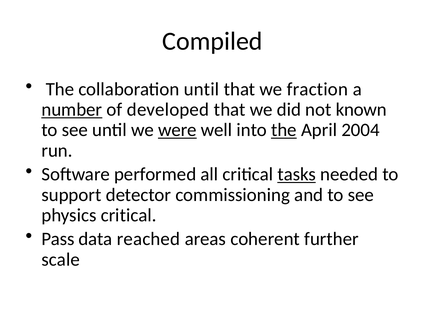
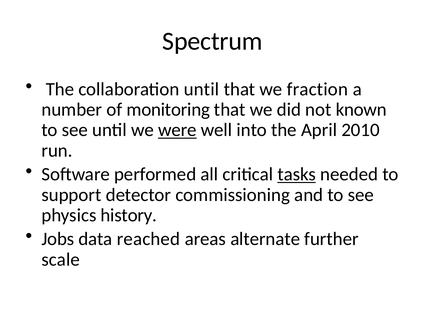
Compiled: Compiled -> Spectrum (212, 41)
number underline: present -> none (72, 110)
developed: developed -> monitoring (168, 110)
the underline: present -> none (284, 130)
2004: 2004 -> 2010 (360, 130)
physics critical: critical -> history (129, 215)
Pass: Pass -> Jobs (58, 239)
coherent: coherent -> alternate (265, 239)
